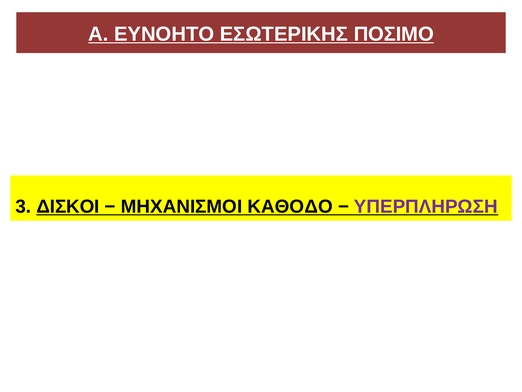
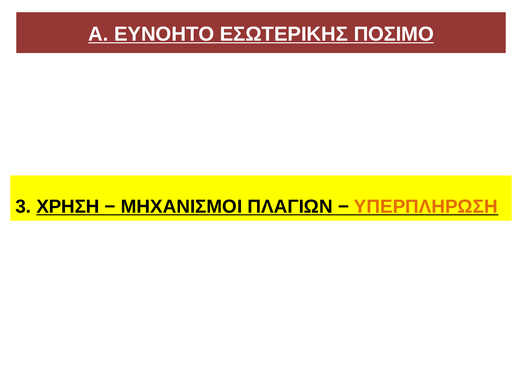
ΔΙΣΚΟΙ: ΔΙΣΚΟΙ -> ΧΡΗΣΗ (68, 206)
ΚΑΘΟΔΟ: ΚΑΘΟΔΟ -> ΠΛΑΓΙΩΝ (290, 206)
ΥΠΕΡΠΛΗΡΩΣΗ colour: purple -> orange (426, 206)
